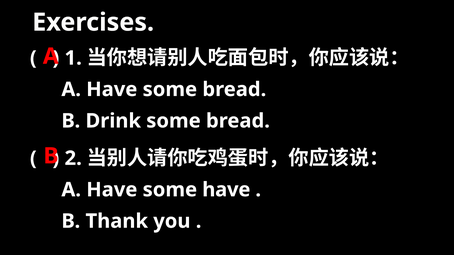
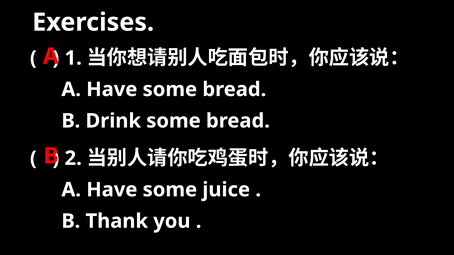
some have: have -> juice (226, 190)
